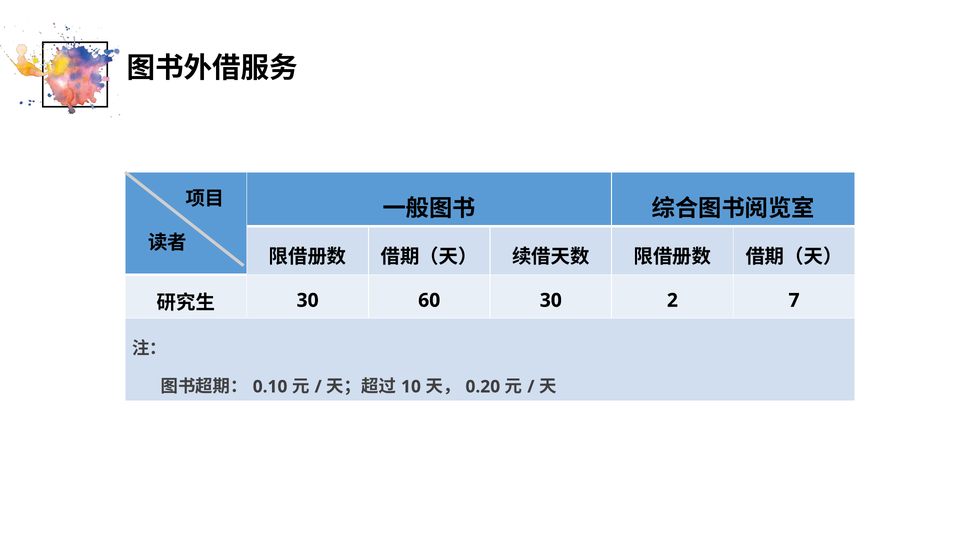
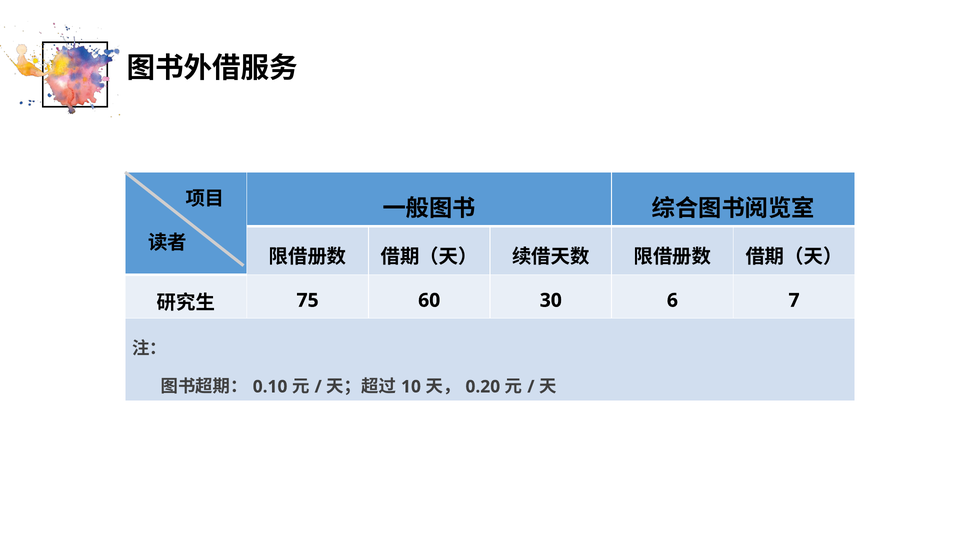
30: 30 -> 75 (308, 301)
2: 2 -> 6 (672, 301)
